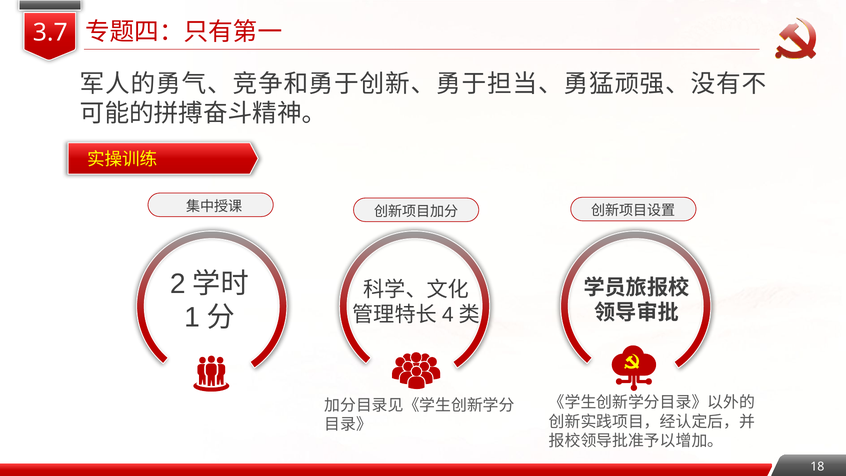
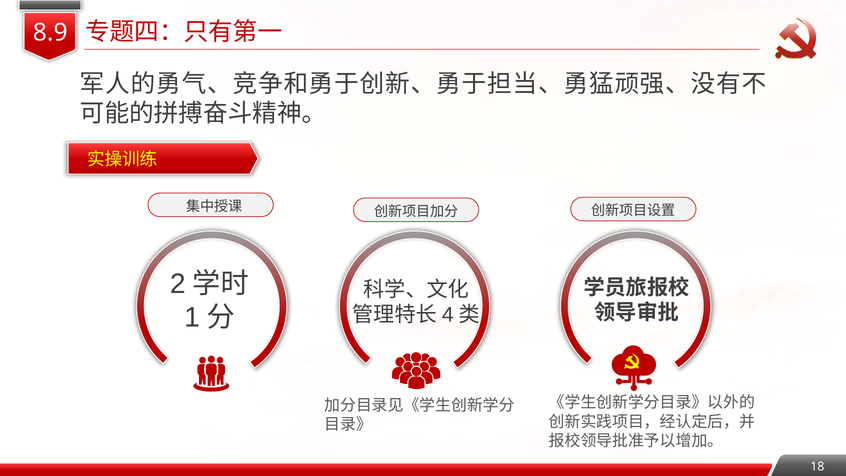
3.7: 3.7 -> 8.9 (50, 32)
